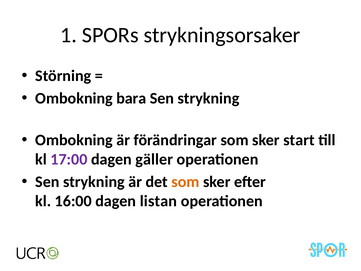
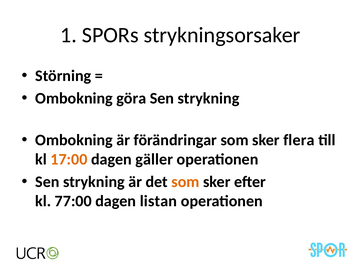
bara: bara -> göra (131, 98)
start: start -> flera (299, 140)
17:00 colour: purple -> orange (69, 159)
16:00: 16:00 -> 77:00 (73, 201)
